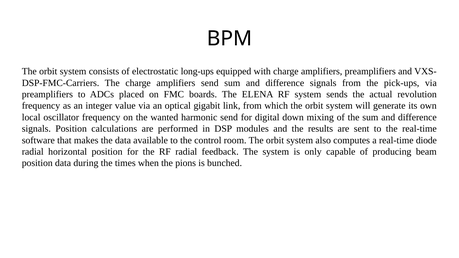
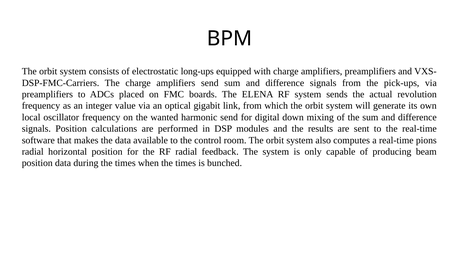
diode: diode -> pions (426, 140)
when the pions: pions -> times (186, 163)
